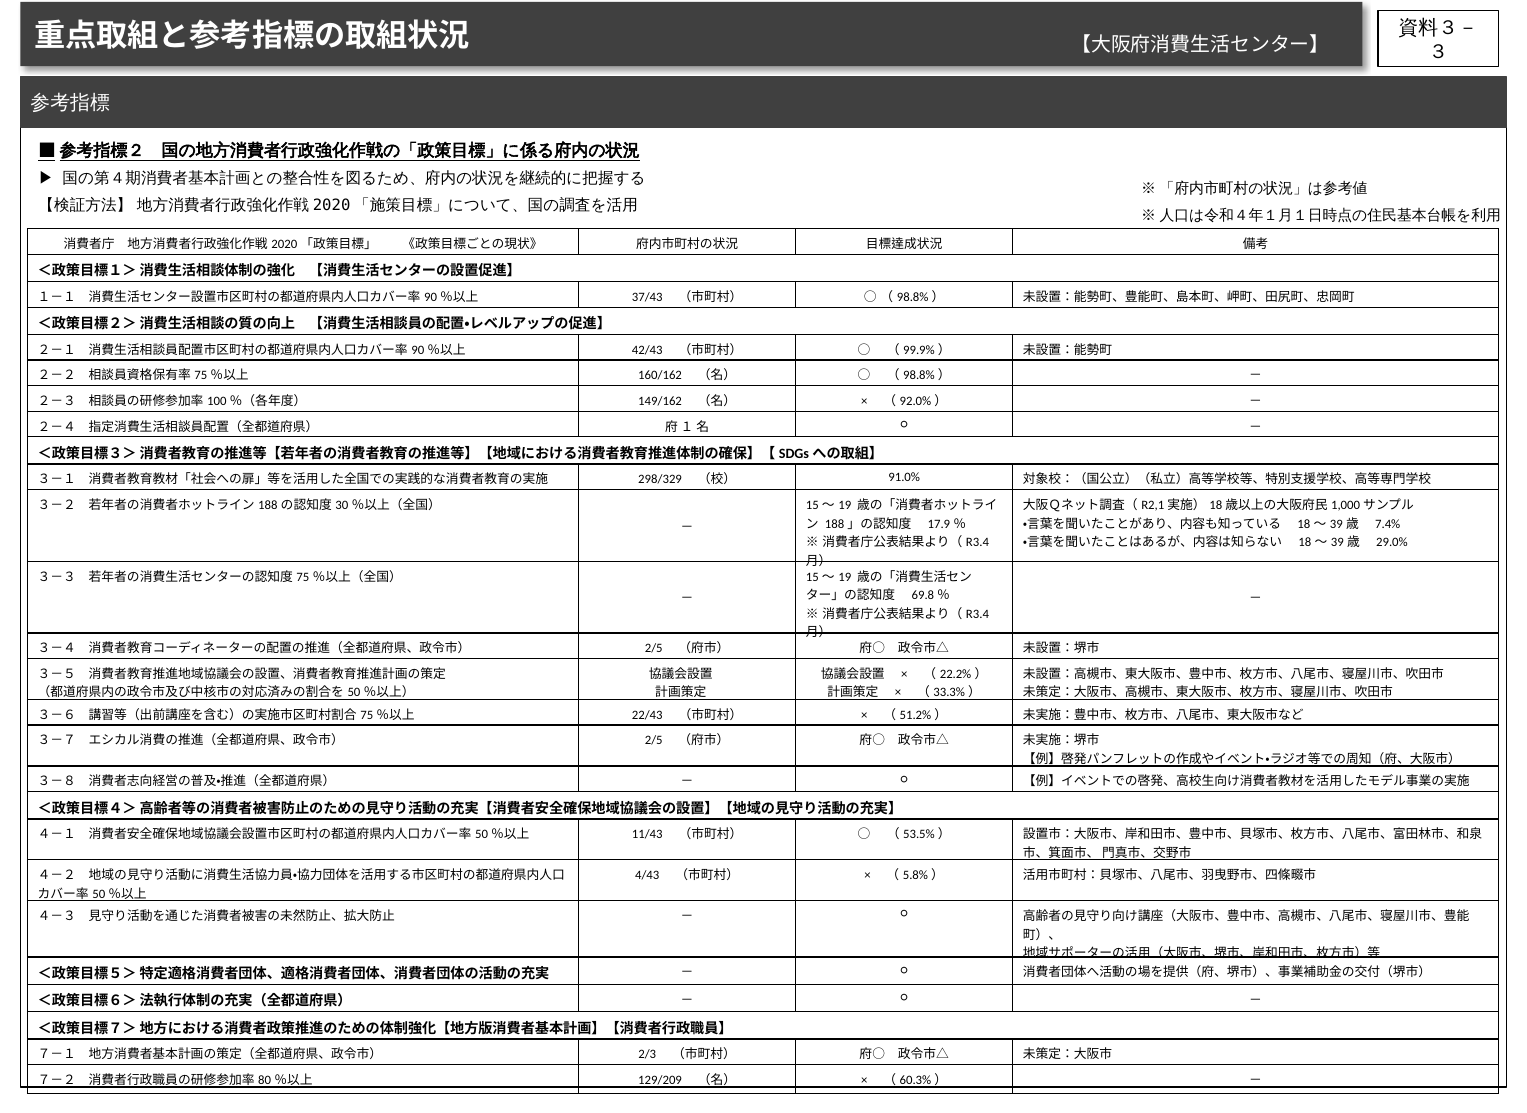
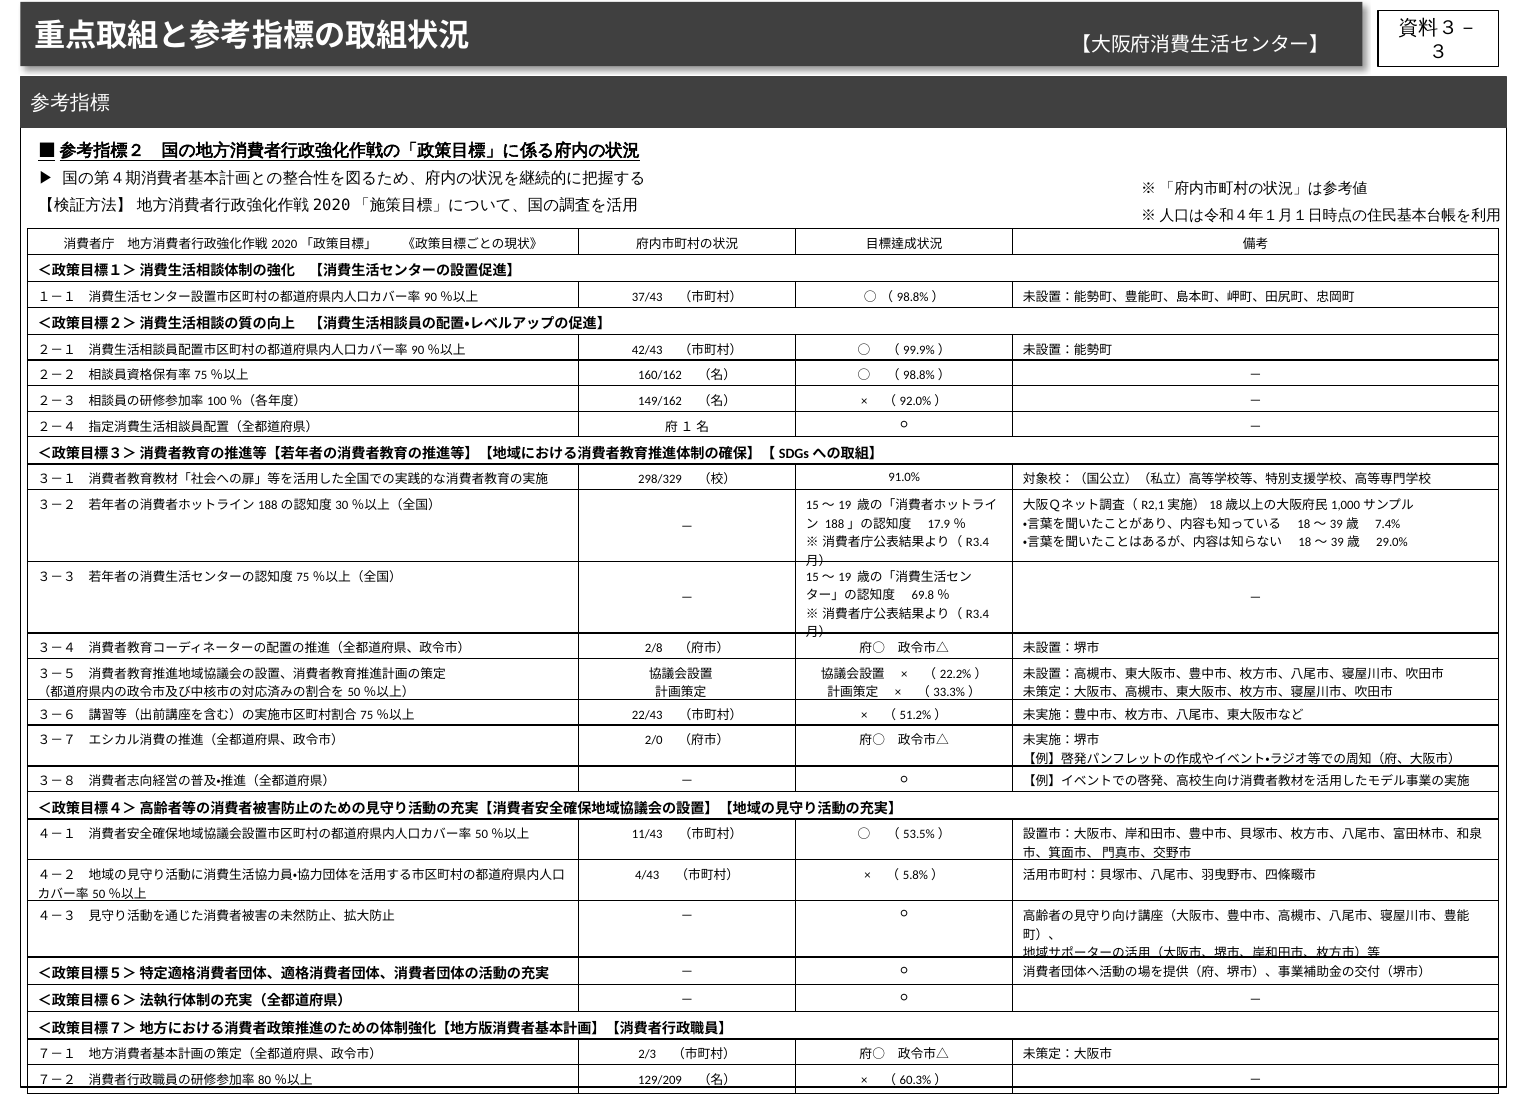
2/5: 2/5 -> 2/8 (654, 649)
2/5: 2/5 -> 2/0 (654, 741)
